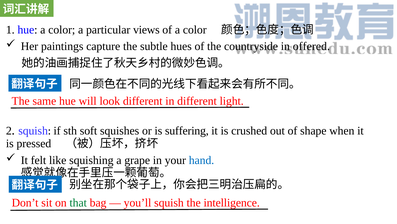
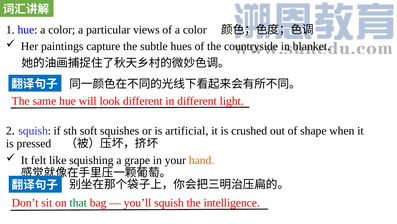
offered: offered -> blanket (311, 46)
suffering: suffering -> artificial (187, 130)
hand colour: blue -> orange (202, 160)
